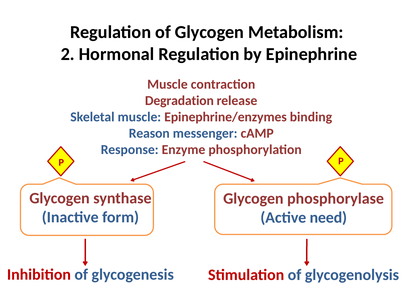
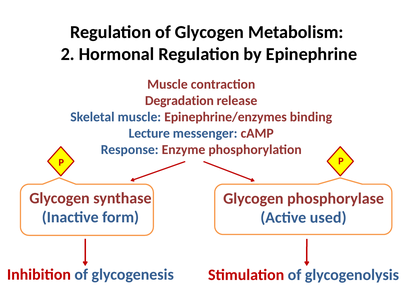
Reason: Reason -> Lecture (149, 133)
need: need -> used (328, 217)
